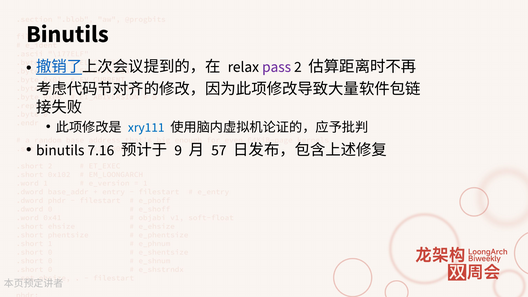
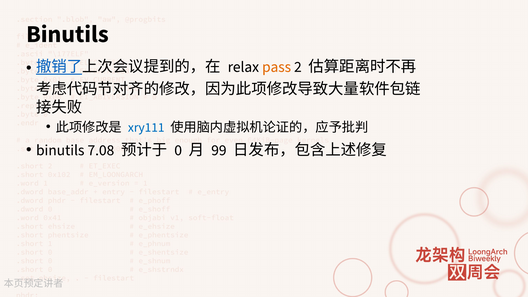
pass colour: purple -> orange (277, 67)
7.16: 7.16 -> 7.08 (101, 150)
9: 9 -> 0 (178, 150)
57: 57 -> 99 (219, 150)
